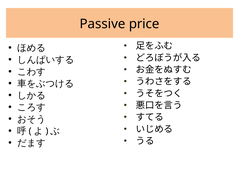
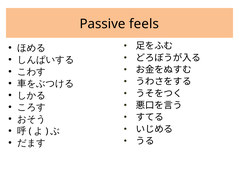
price: price -> feels (144, 24)
